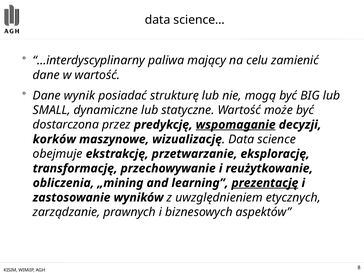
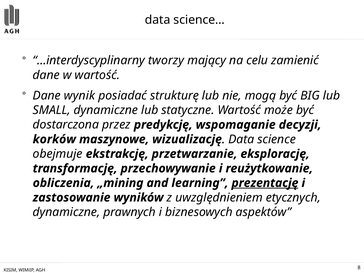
paliwa: paliwa -> tworzy (166, 60)
wspomaganie underline: present -> none (236, 125)
zarządzanie: zarządzanie -> dynamiczne (66, 212)
